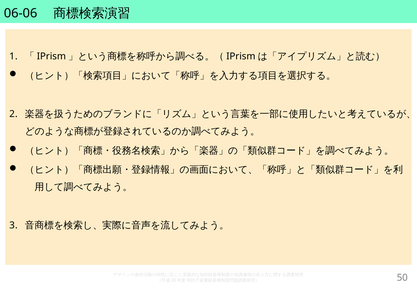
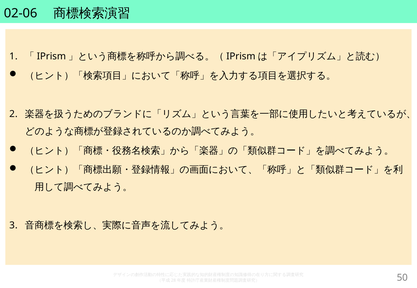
06-06: 06-06 -> 02-06 (21, 13)
